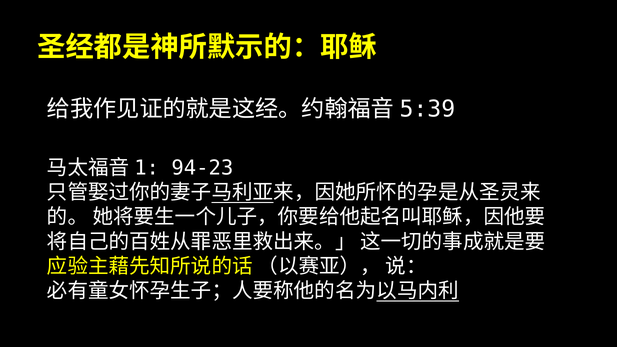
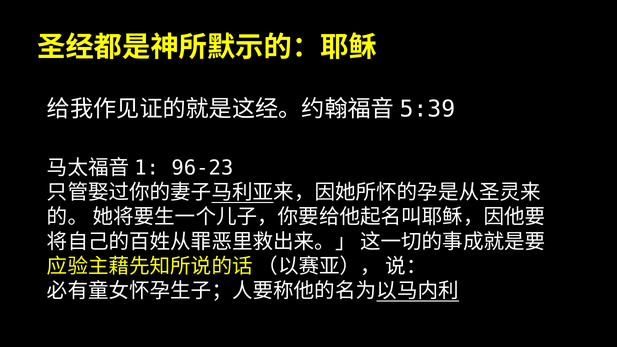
94-23: 94-23 -> 96-23 (202, 168)
